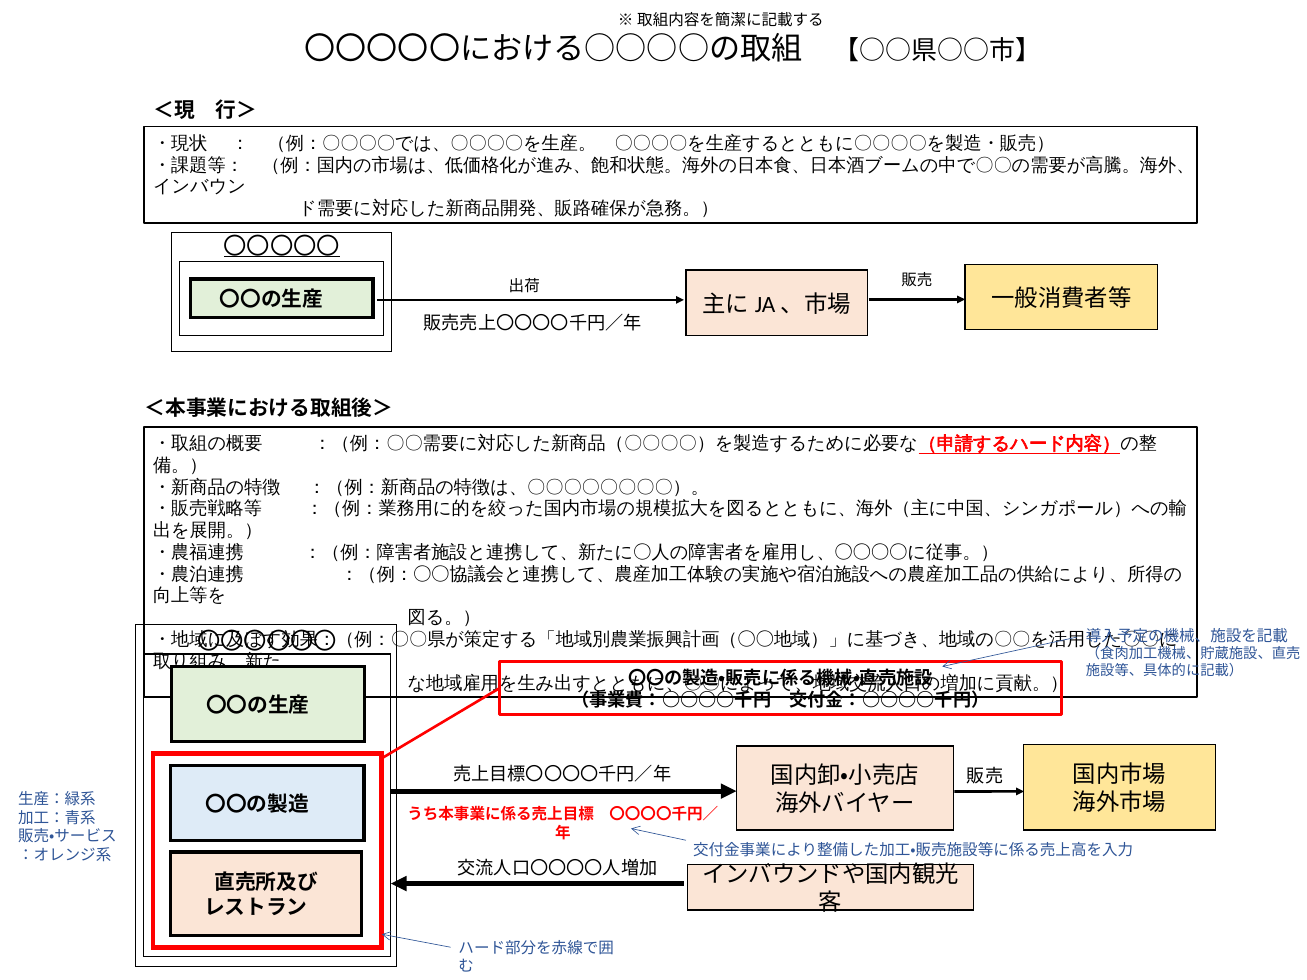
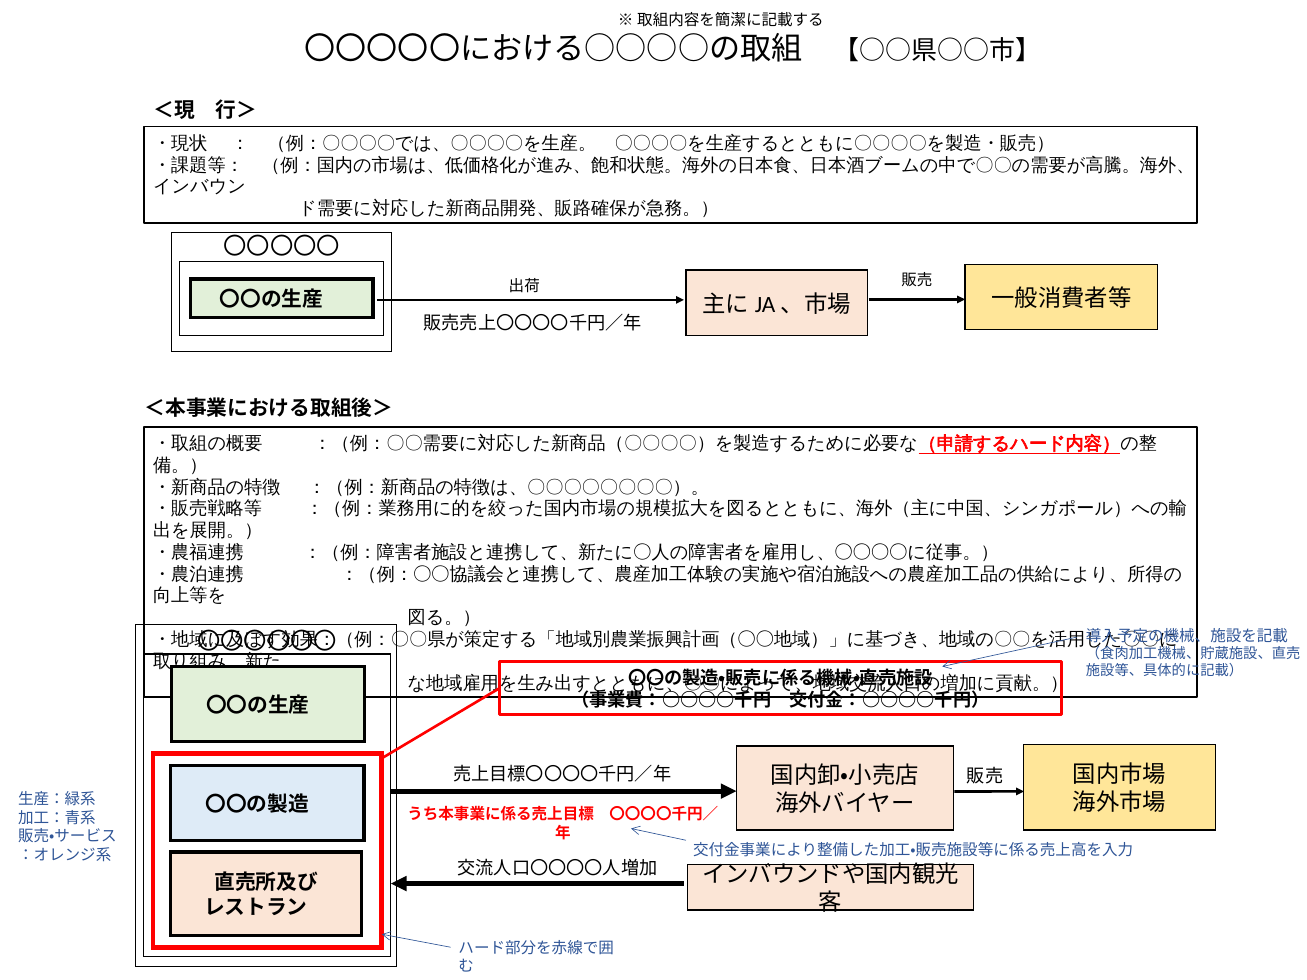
〇〇〇〇〇 underline: present -> none (282, 247)
